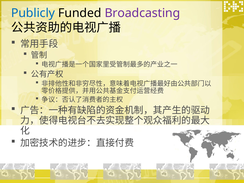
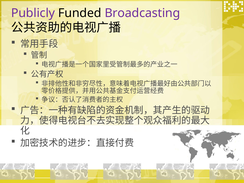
Publicly colour: blue -> purple (33, 13)
